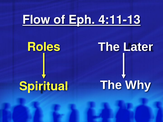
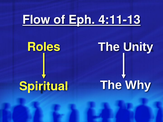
Later: Later -> Unity (138, 47)
